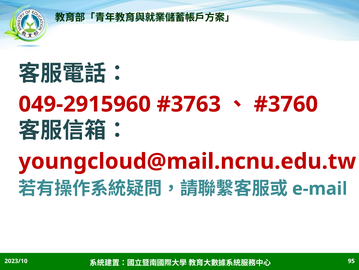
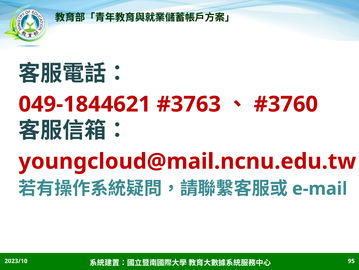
049-2915960: 049-2915960 -> 049-1844621 (85, 104)
